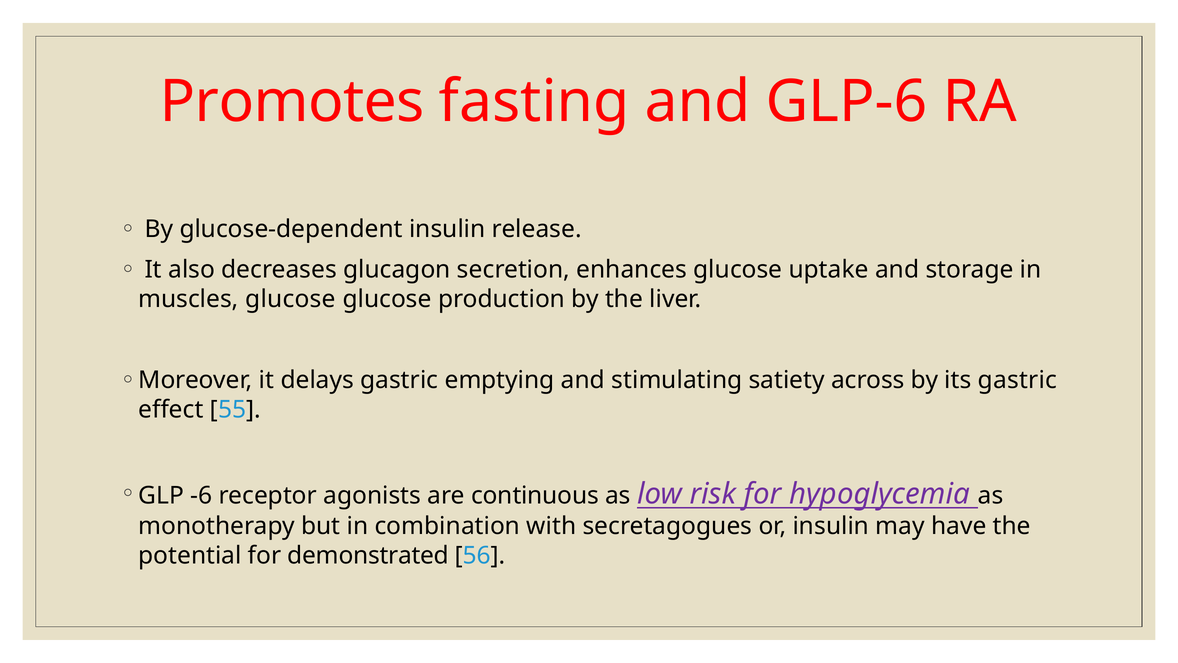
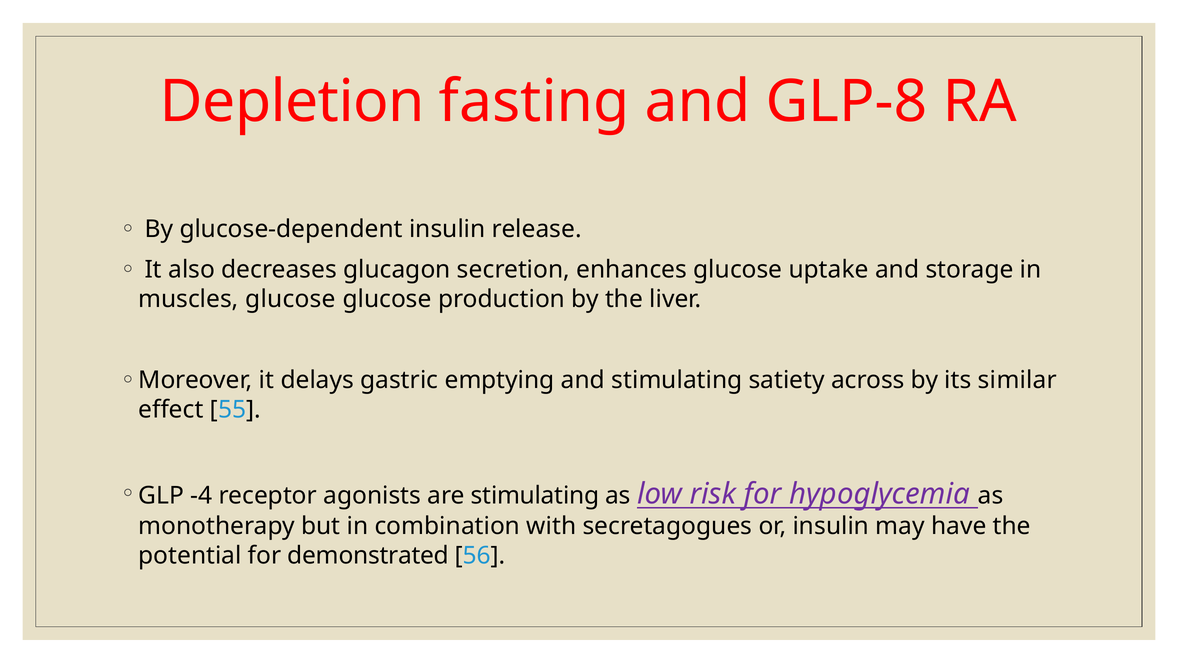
Promotes: Promotes -> Depletion (292, 102)
GLP-6: GLP-6 -> GLP-8 (846, 102)
its gastric: gastric -> similar (1017, 380)
-6: -6 -> -4 (201, 495)
are continuous: continuous -> stimulating (535, 495)
